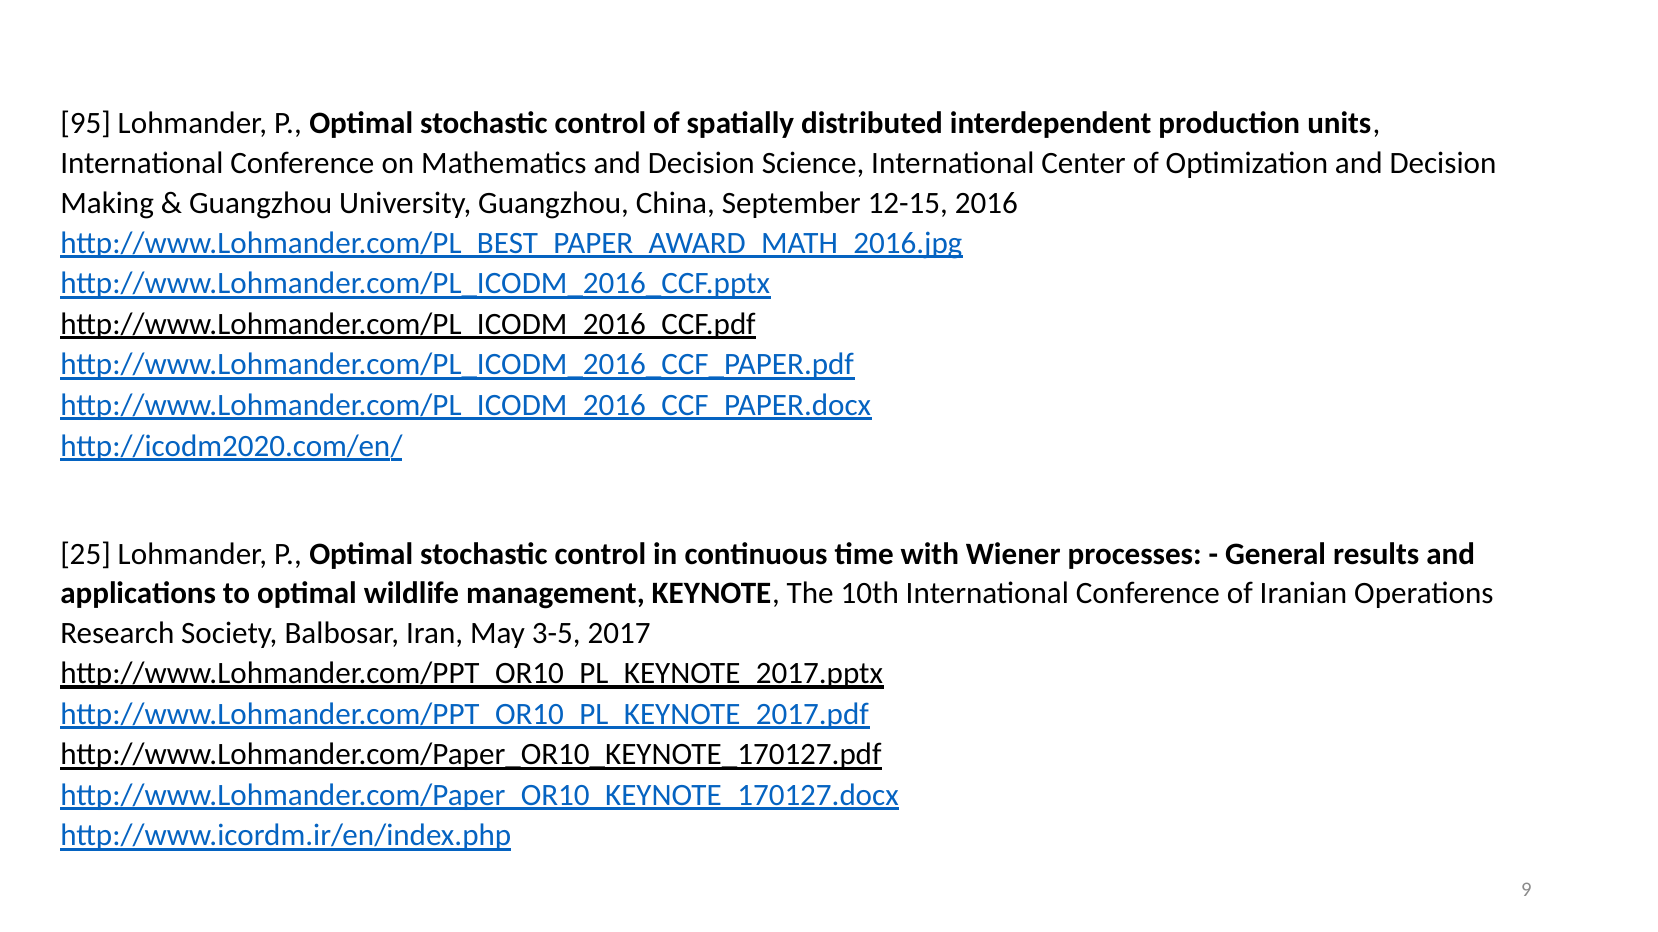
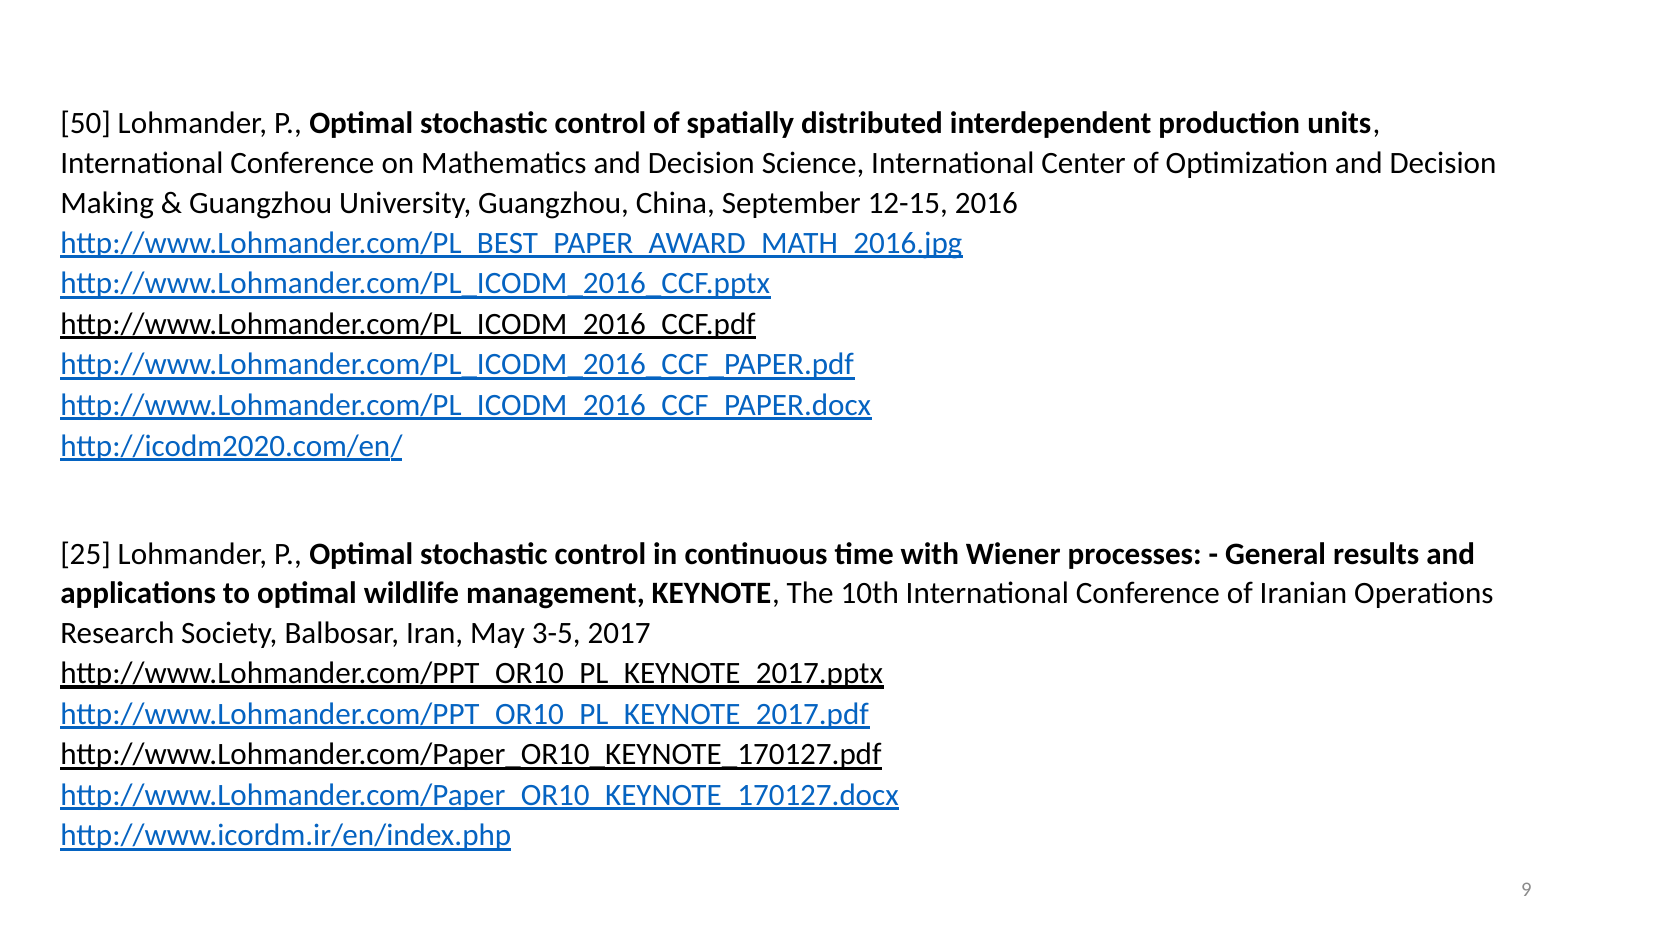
95: 95 -> 50 (86, 123)
